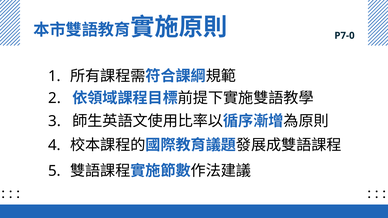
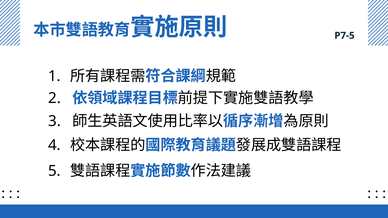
P7-0: P7-0 -> P7-5 (345, 36)
